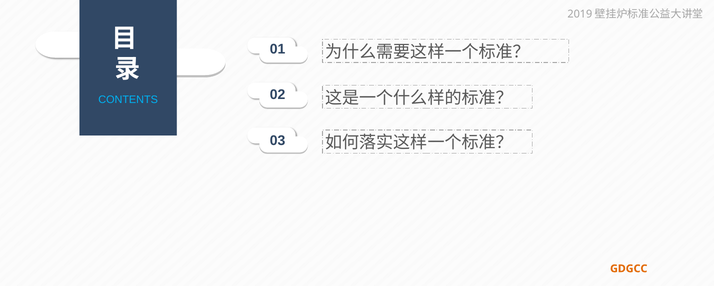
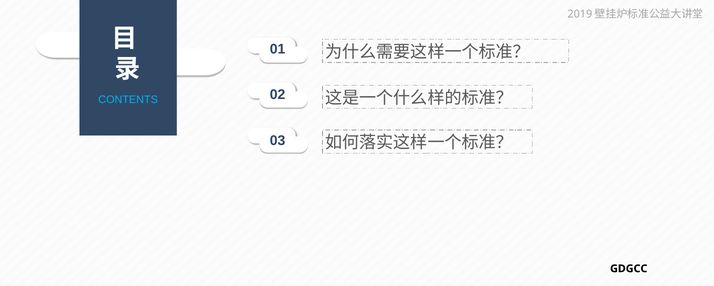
GDGCC colour: orange -> black (629, 268)
